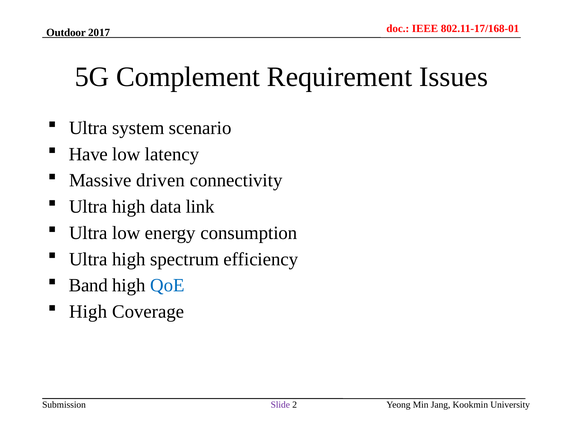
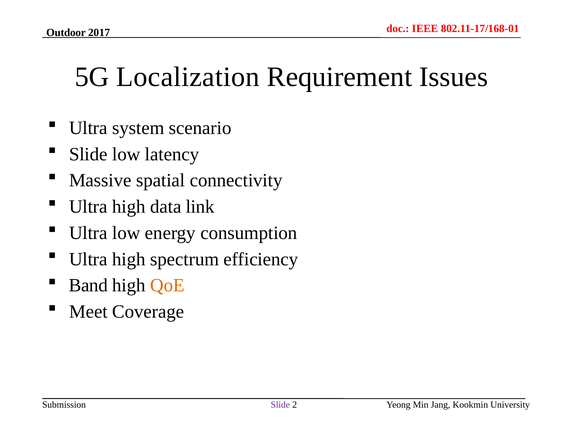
Complement: Complement -> Localization (188, 77)
Have: Have -> Slide (88, 154)
driven: driven -> spatial (161, 181)
QoE colour: blue -> orange (167, 286)
High: High -> Meet (88, 312)
